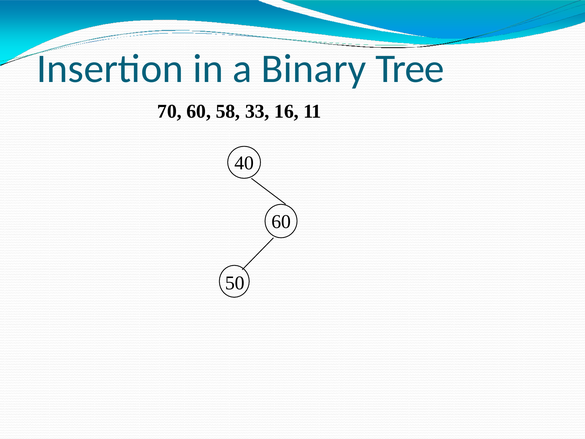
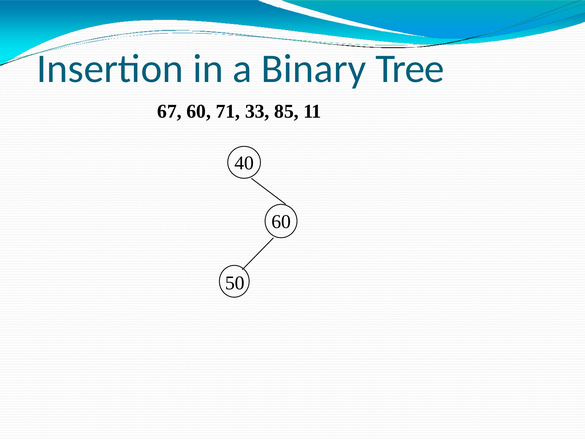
70: 70 -> 67 (169, 111)
58: 58 -> 71 (228, 111)
16: 16 -> 85 (286, 111)
